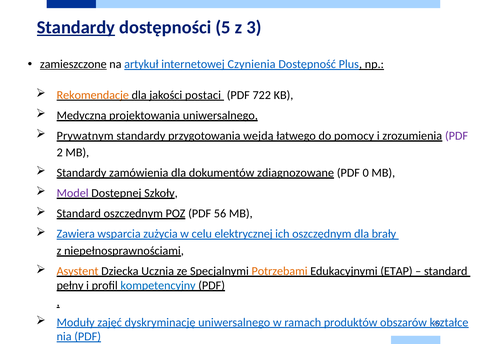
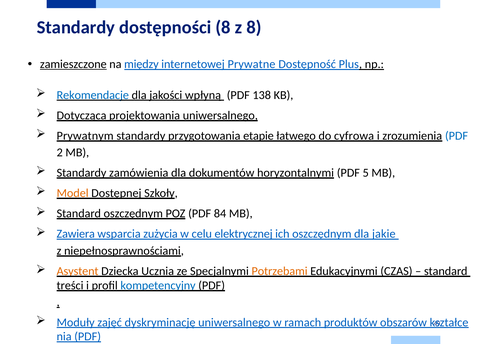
Standardy underline: present -> none (76, 27)
dostępności 5: 5 -> 8 (223, 27)
z 3: 3 -> 8 (254, 27)
artykuł: artykuł -> między (141, 64)
Czynienia: Czynienia -> Prywatne (252, 64)
Rekomendacje colour: orange -> blue (93, 95)
postaci: postaci -> wpłyną (203, 95)
722: 722 -> 138 (262, 95)
Medyczną: Medyczną -> Dotycząca (82, 116)
wejdą: wejdą -> etapie (258, 136)
pomocy: pomocy -> cyfrowa (354, 136)
PDF colour: purple -> blue (457, 136)
zdiagnozowane: zdiagnozowane -> horyzontalnymi (296, 173)
0: 0 -> 5 (366, 173)
Model colour: purple -> orange (73, 193)
56: 56 -> 84 (220, 214)
brały: brały -> jakie (384, 234)
ETAP: ETAP -> CZAS (396, 271)
pełny: pełny -> treści (70, 286)
